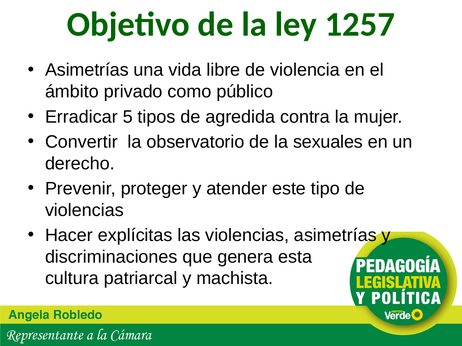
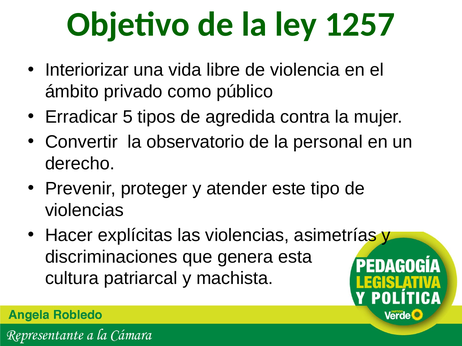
Asimetrías: Asimetrías -> Interiorizar (87, 70)
sexuales: sexuales -> personal (328, 142)
